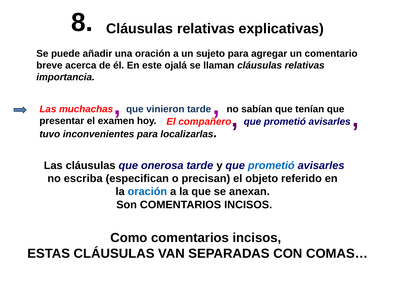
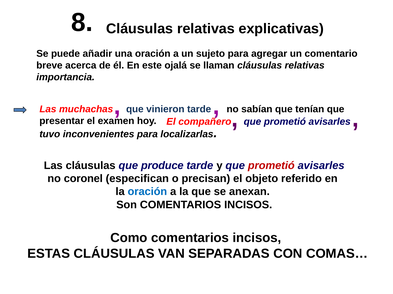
onerosa: onerosa -> produce (162, 166)
prometió colour: blue -> red (271, 166)
escriba: escriba -> coronel (83, 179)
